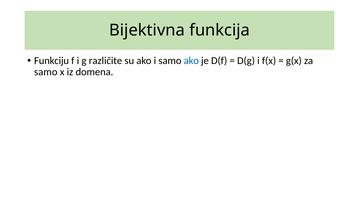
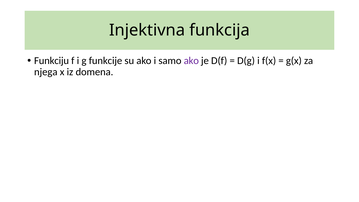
Bijektivna: Bijektivna -> Injektivna (147, 30)
različite: različite -> funkcije (105, 61)
ako colour: blue -> purple (191, 61)
samo: samo -> njega (46, 72)
